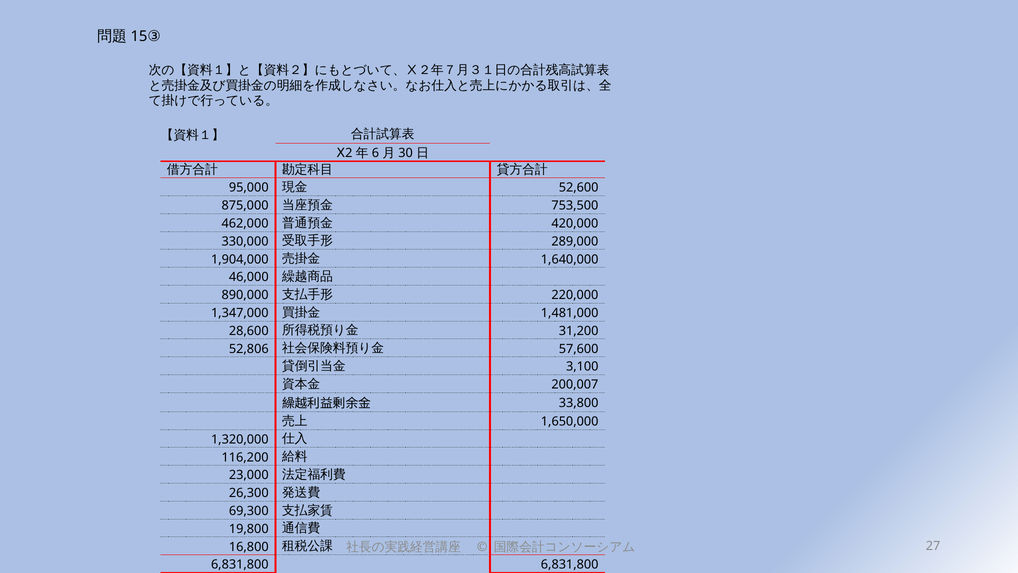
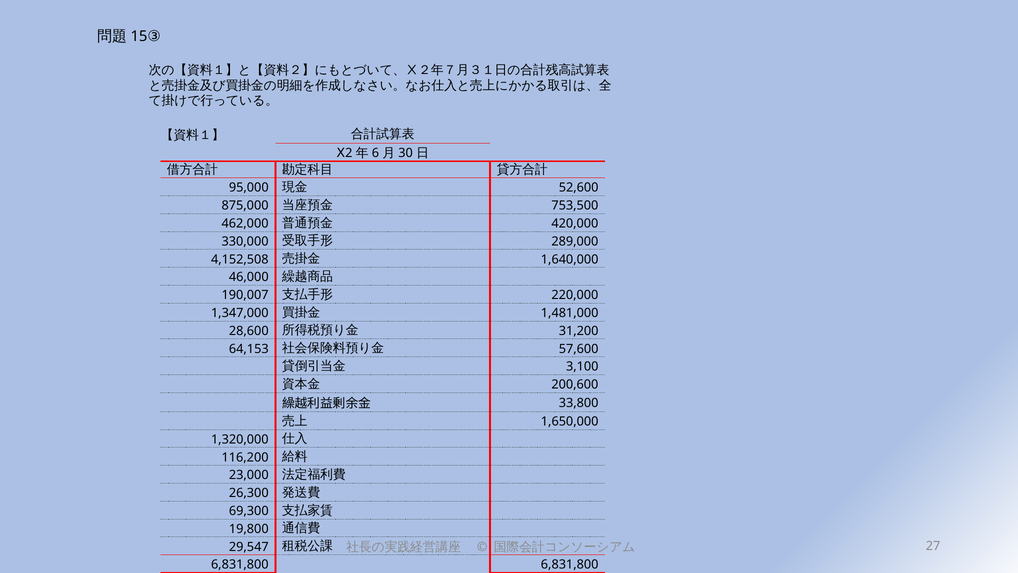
1,904,000: 1,904,000 -> 4,152,508 (240, 259)
890,000: 890,000 -> 190,007 (245, 295)
52,806: 52,806 -> 64,153 (249, 349)
200,007: 200,007 -> 200,600 (575, 384)
16,800: 16,800 -> 29,547 (249, 547)
